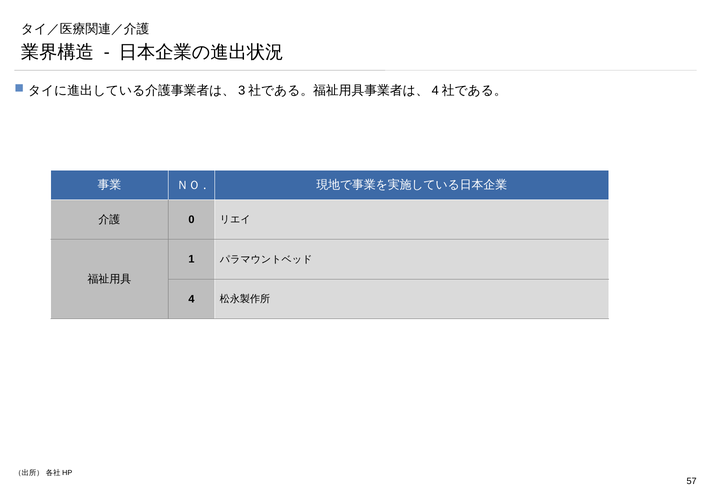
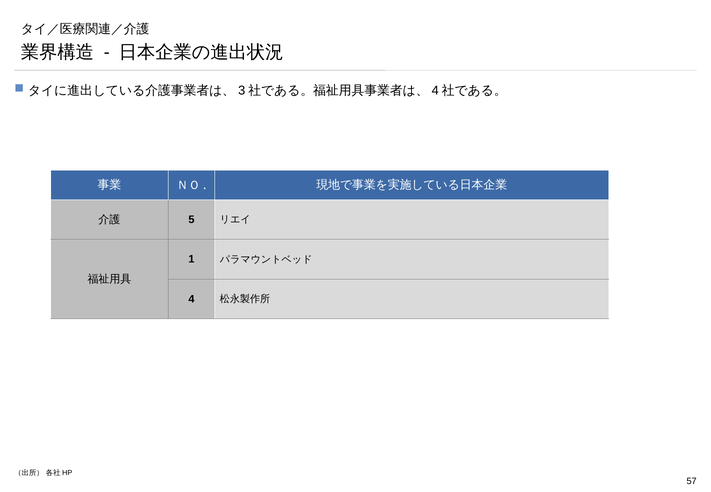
0: 0 -> 5 (191, 220)
